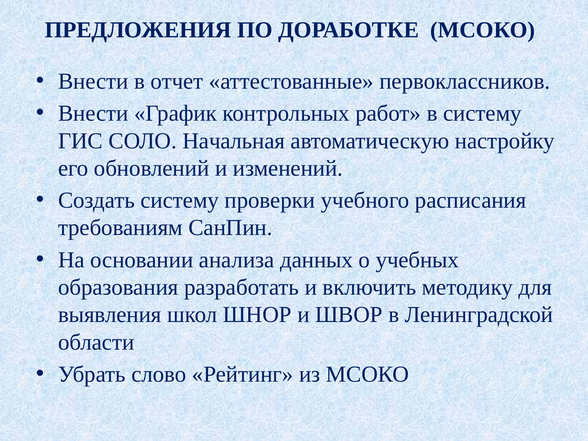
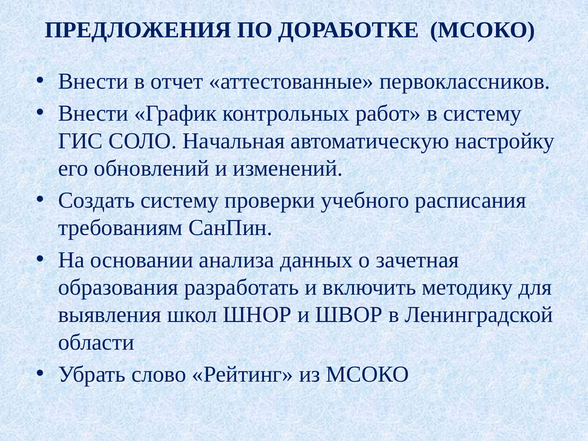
учебных: учебных -> зачетная (417, 260)
